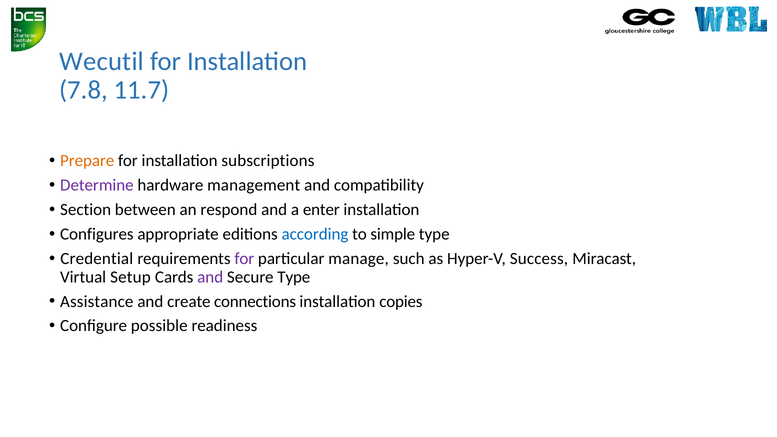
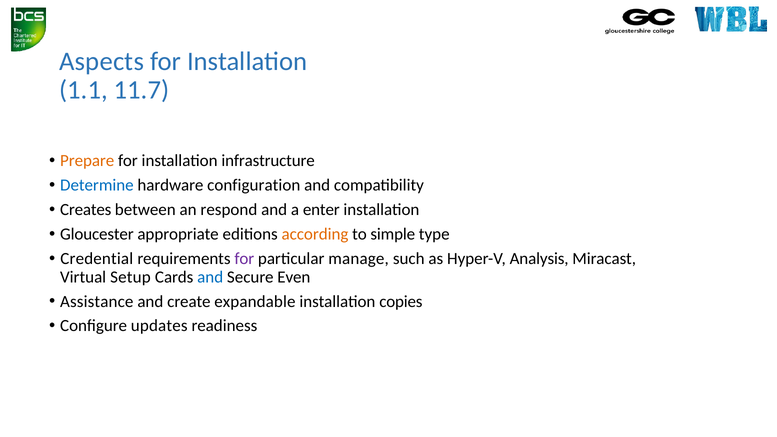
Wecutil: Wecutil -> Aspects (102, 61)
7.8: 7.8 -> 1.1 (83, 90)
subscriptions: subscriptions -> infrastructure (268, 161)
Determine colour: purple -> blue (97, 185)
management: management -> configuration (254, 185)
Section: Section -> Creates (86, 210)
Configures: Configures -> Gloucester (97, 234)
according colour: blue -> orange (315, 234)
Success: Success -> Analysis (539, 259)
and colour: purple -> blue (210, 277)
Secure Type: Type -> Even (294, 277)
connections: connections -> expandable (255, 301)
possible: possible -> updates (159, 326)
